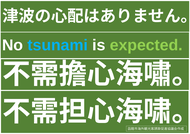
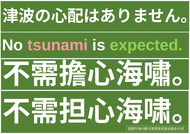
tsunami colour: light blue -> pink (58, 45)
